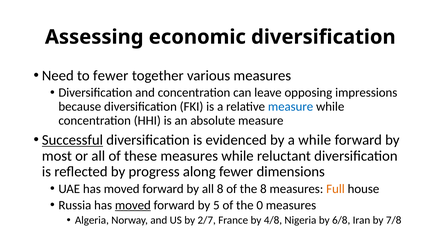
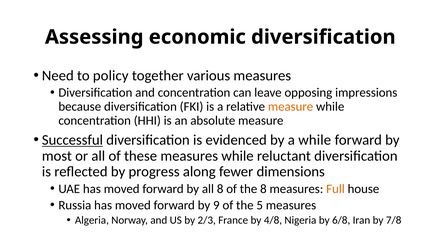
to fewer: fewer -> policy (111, 76)
measure colour: blue -> orange (291, 107)
moved underline: present -> none (133, 205)
5: 5 -> 9 (216, 205)
0: 0 -> 5 (260, 205)
2/7: 2/7 -> 2/3 (207, 220)
